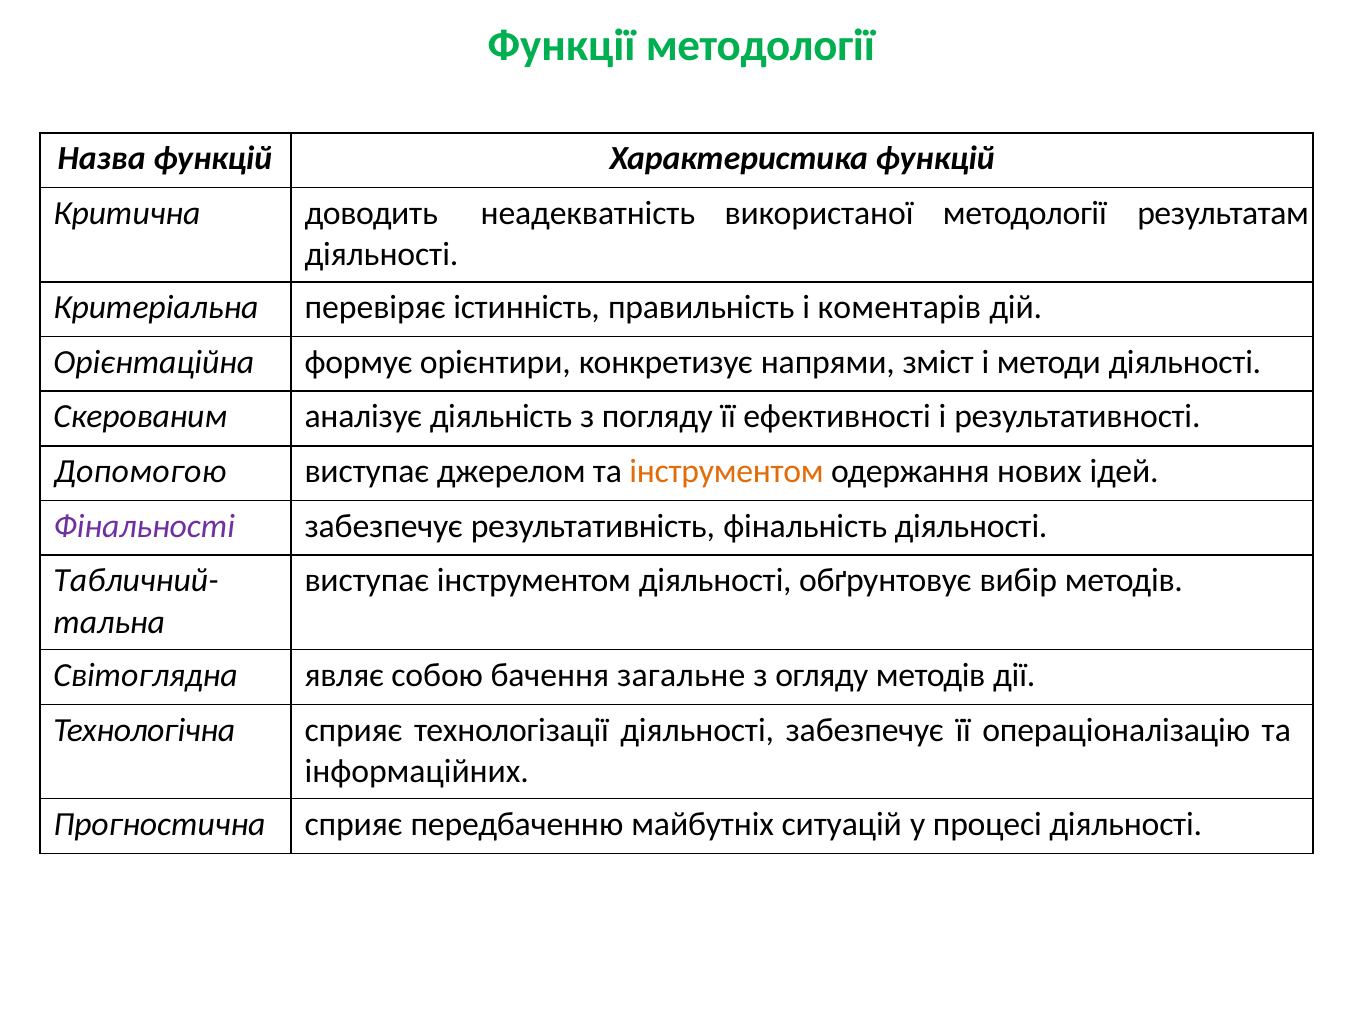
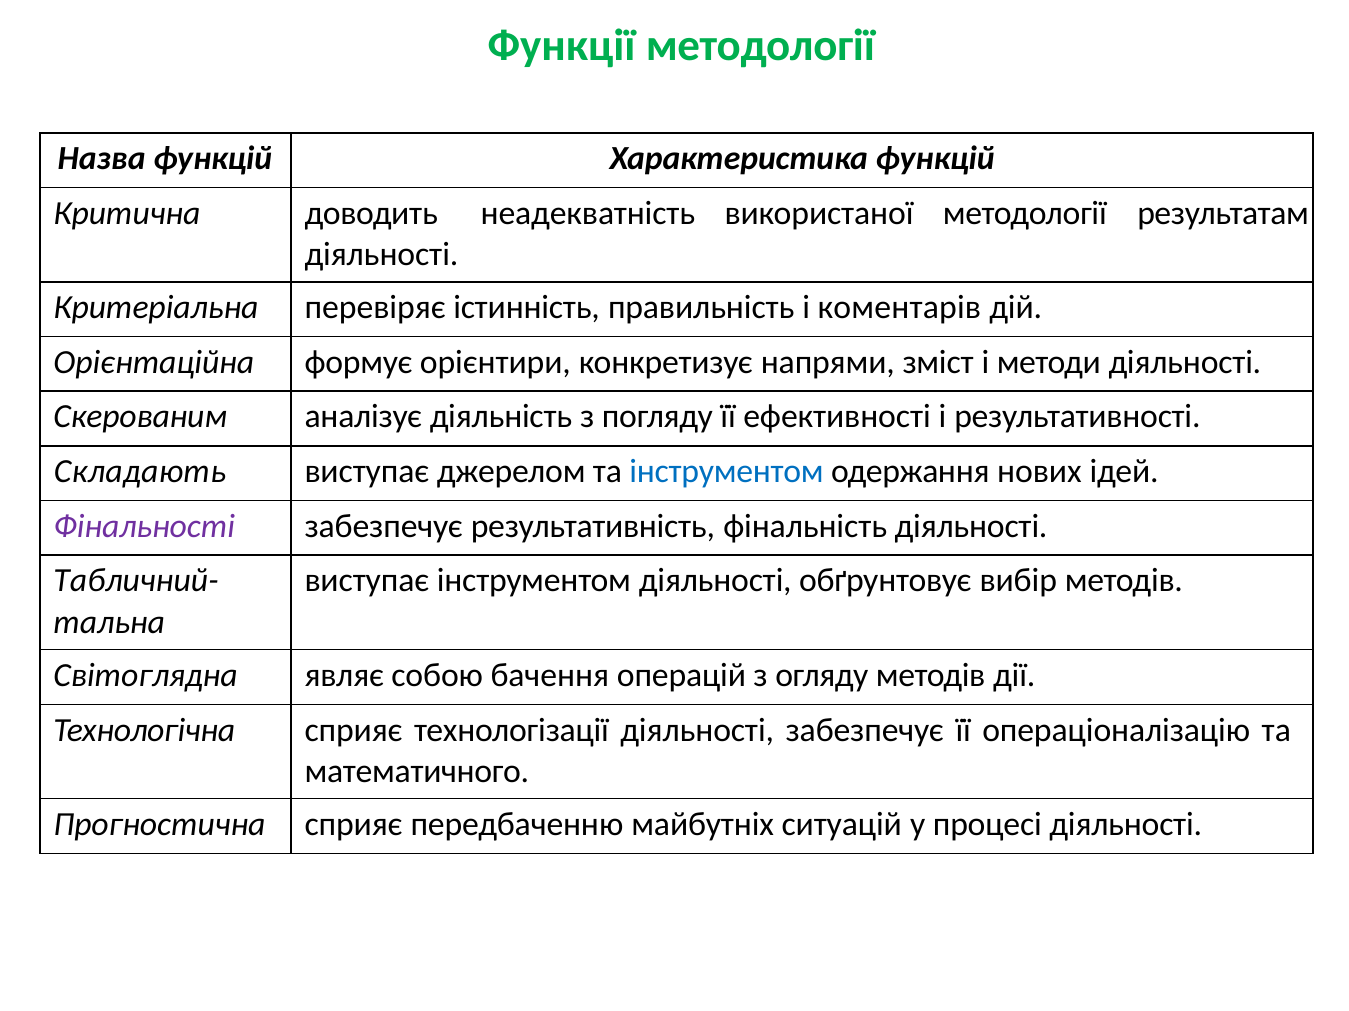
Допомогою: Допомогою -> Складають (140, 472)
інструментом colour: orange -> blue (726, 472)
загальне: загальне -> операцій (681, 676)
інформаційних: інформаційних -> математичного (417, 772)
